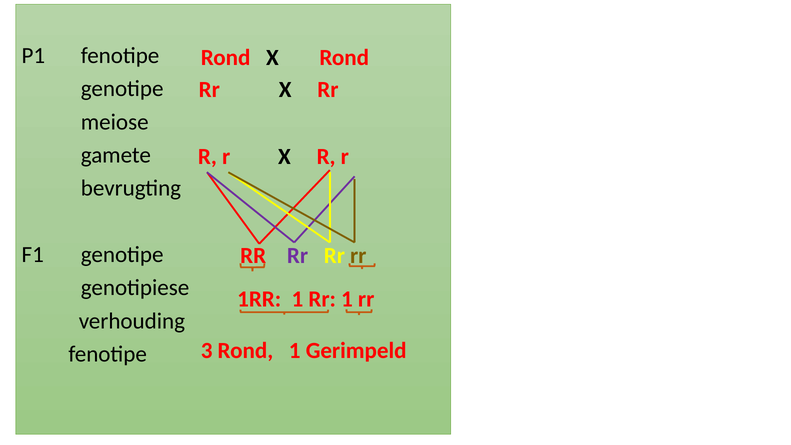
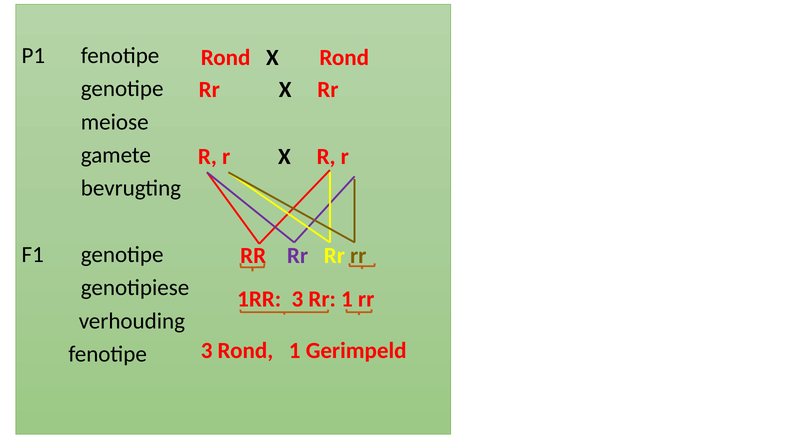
1RR 1: 1 -> 3 (297, 299)
